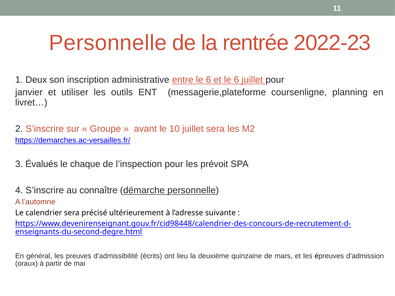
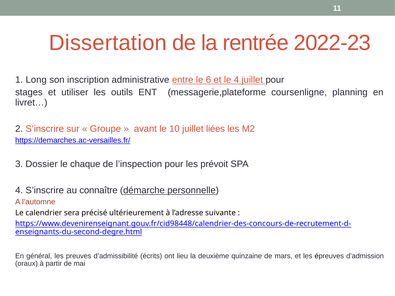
Personnelle: Personnelle -> Dissertation (108, 43)
Deux: Deux -> Long (36, 80)
et le 6: 6 -> 4 (236, 80)
janvier: janvier -> stages (29, 92)
juillet sera: sera -> liées (215, 129)
Évalués: Évalués -> Dossier (42, 164)
